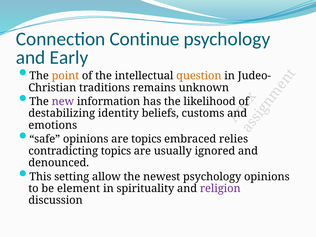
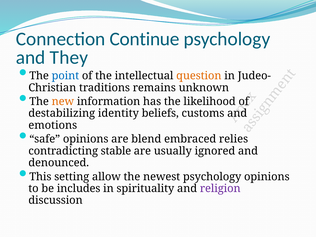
Early: Early -> They (69, 57)
point colour: orange -> blue (65, 76)
new colour: purple -> orange (63, 102)
are topics: topics -> blend (146, 139)
contradicting topics: topics -> stable (116, 151)
element: element -> includes (79, 189)
